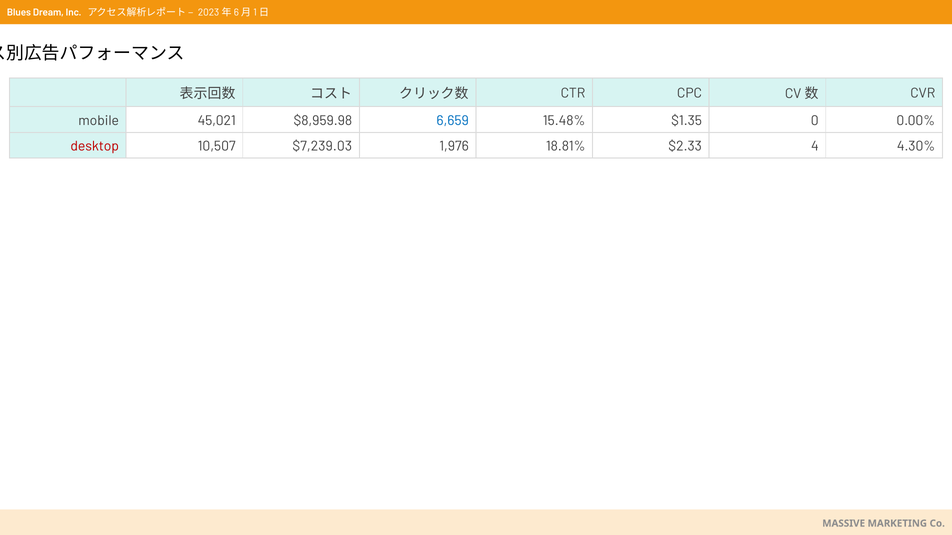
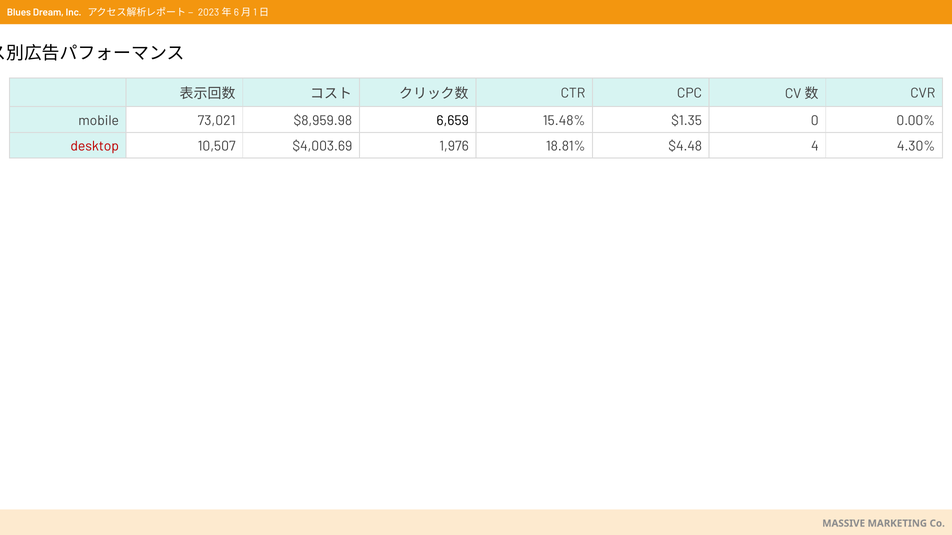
45,021: 45,021 -> 73,021 (217, 121)
6,659 colour: blue -> black (453, 121)
$7,239.03: $7,239.03 -> $4,003.69 (322, 146)
$2.33: $2.33 -> $4.48 (685, 146)
